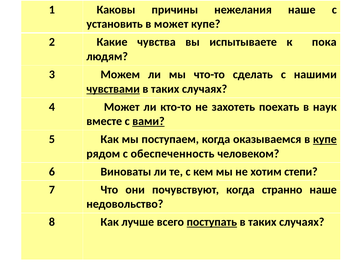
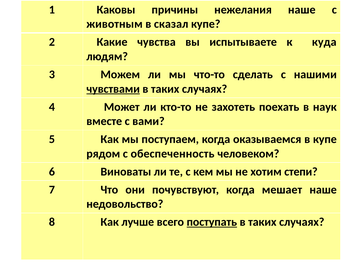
установить: установить -> животным (115, 24)
в может: может -> сказал (171, 24)
пока: пока -> куда (324, 42)
вами underline: present -> none (148, 121)
купе underline: present -> none (325, 139)
странно: странно -> мешает (282, 190)
